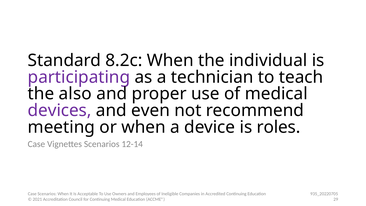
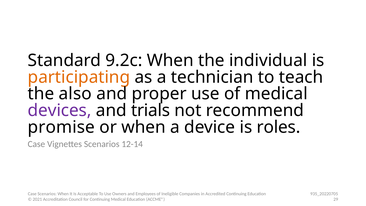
8.2c: 8.2c -> 9.2c (124, 60)
participating colour: purple -> orange (79, 77)
even: even -> trials (151, 110)
meeting: meeting -> promise (61, 127)
